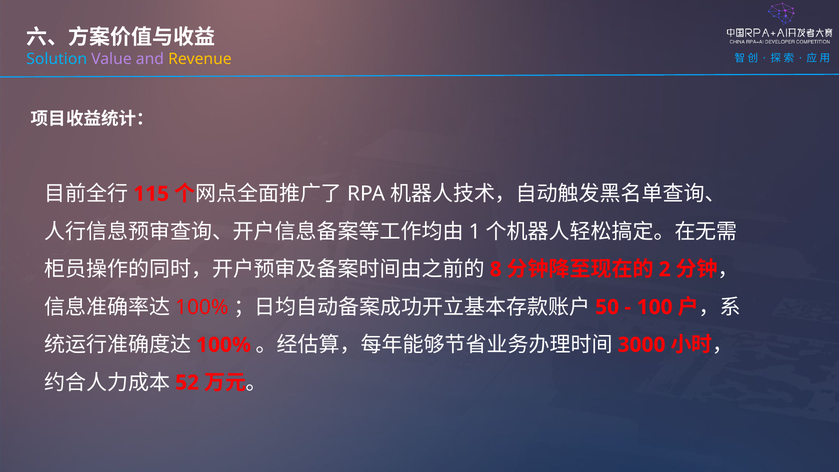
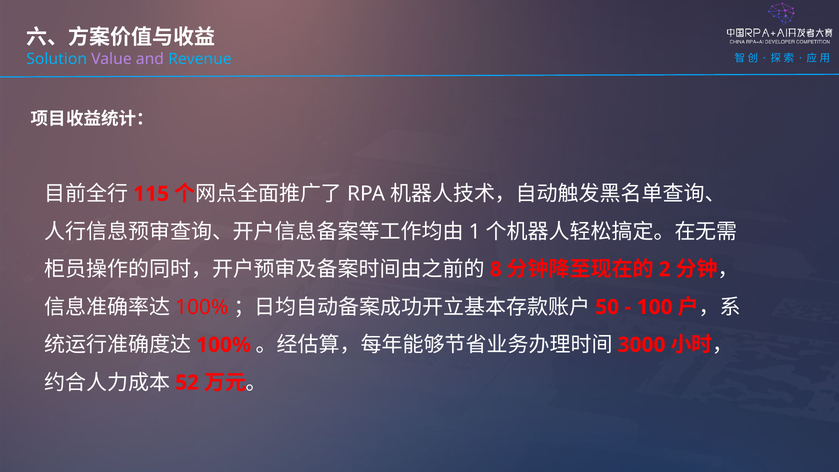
Revenue colour: yellow -> light blue (200, 59)
